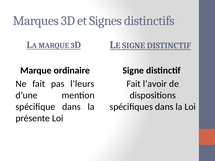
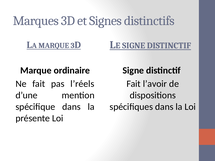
l’leurs: l’leurs -> l’réels (82, 84)
